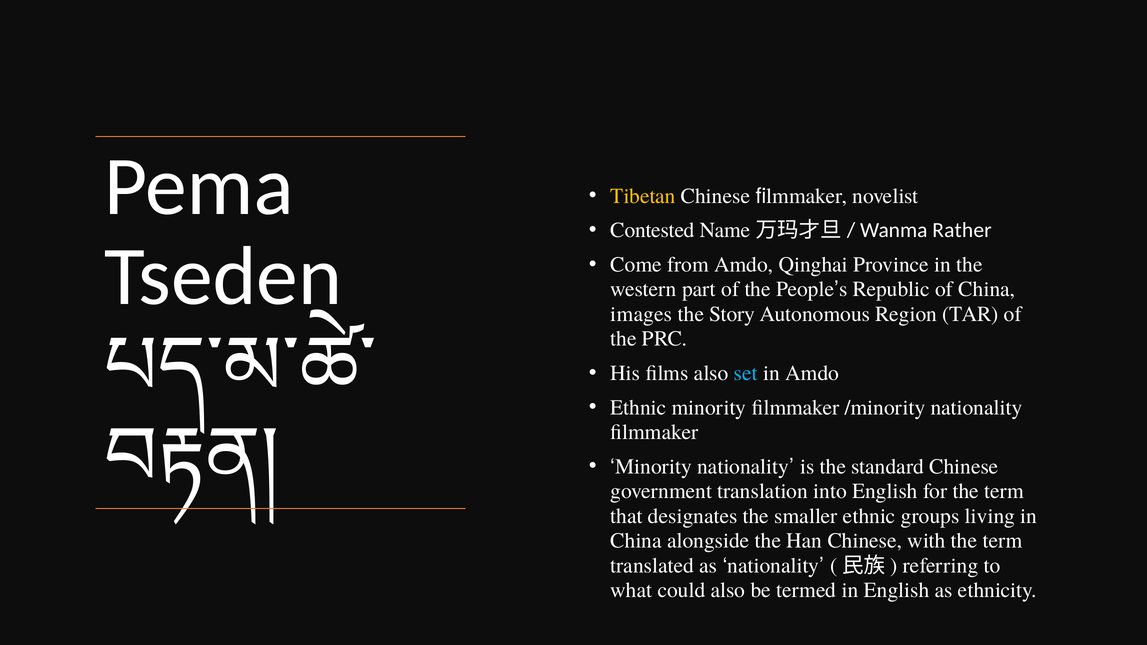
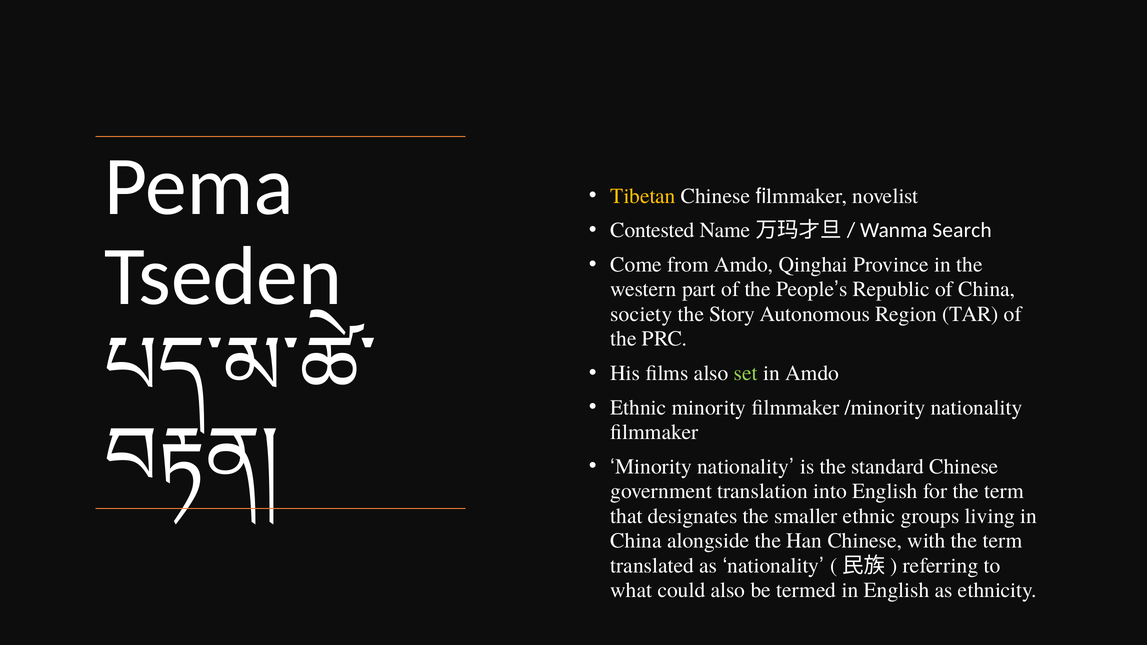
Rather: Rather -> Search (962, 230)
images: images -> society (641, 314)
set colour: light blue -> light green (746, 373)
